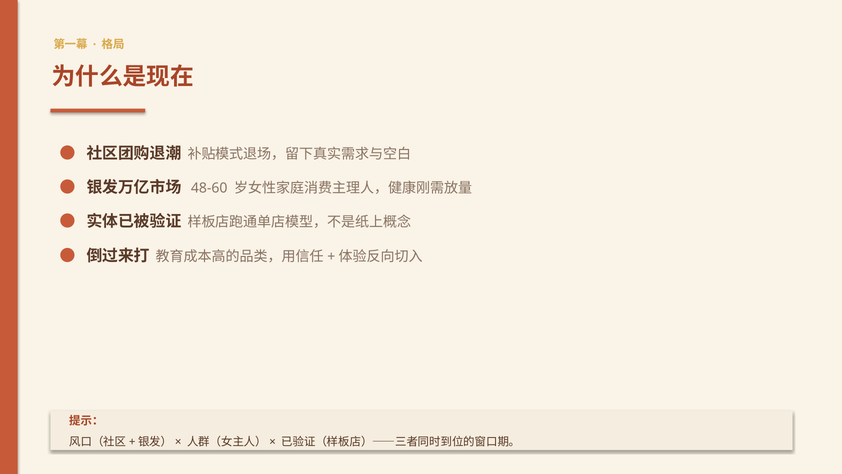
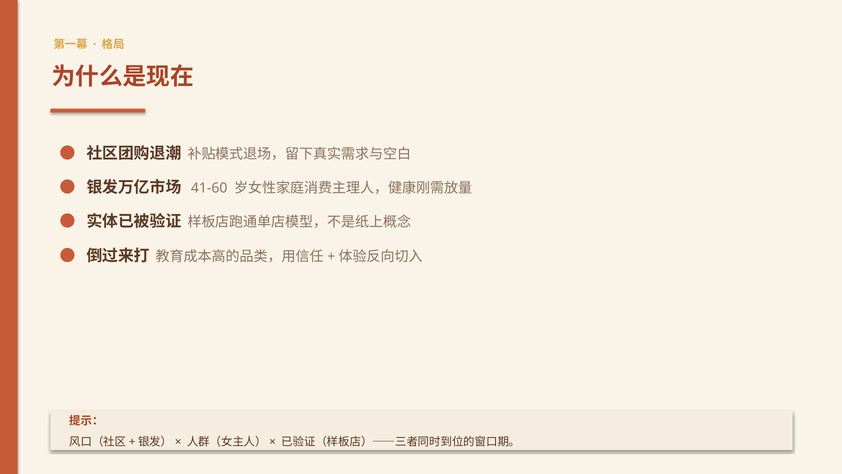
48-60: 48-60 -> 41-60 (209, 188)
